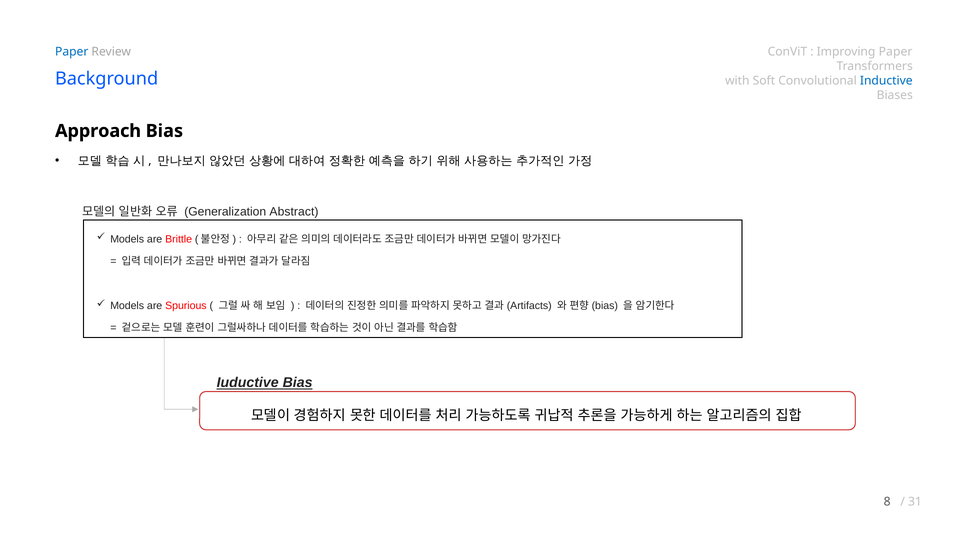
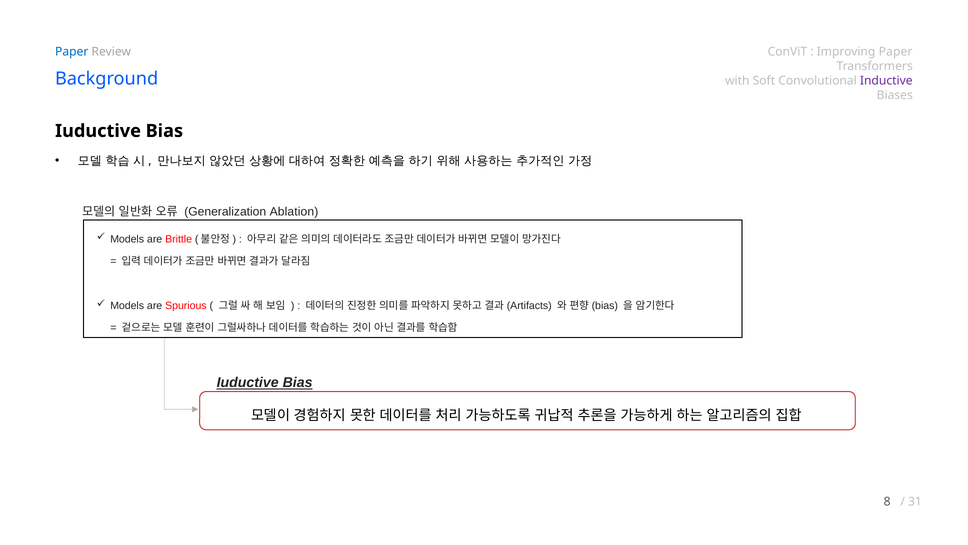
Inductive colour: blue -> purple (886, 81)
Approach: Approach -> Iuductive (98, 131)
Abstract: Abstract -> Ablation (294, 211)
